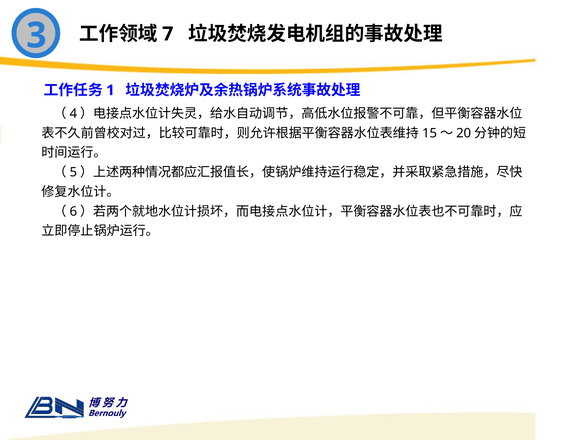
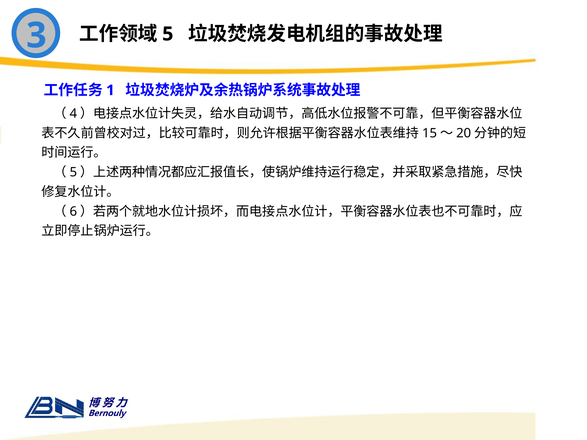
7: 7 -> 5 (168, 34)
